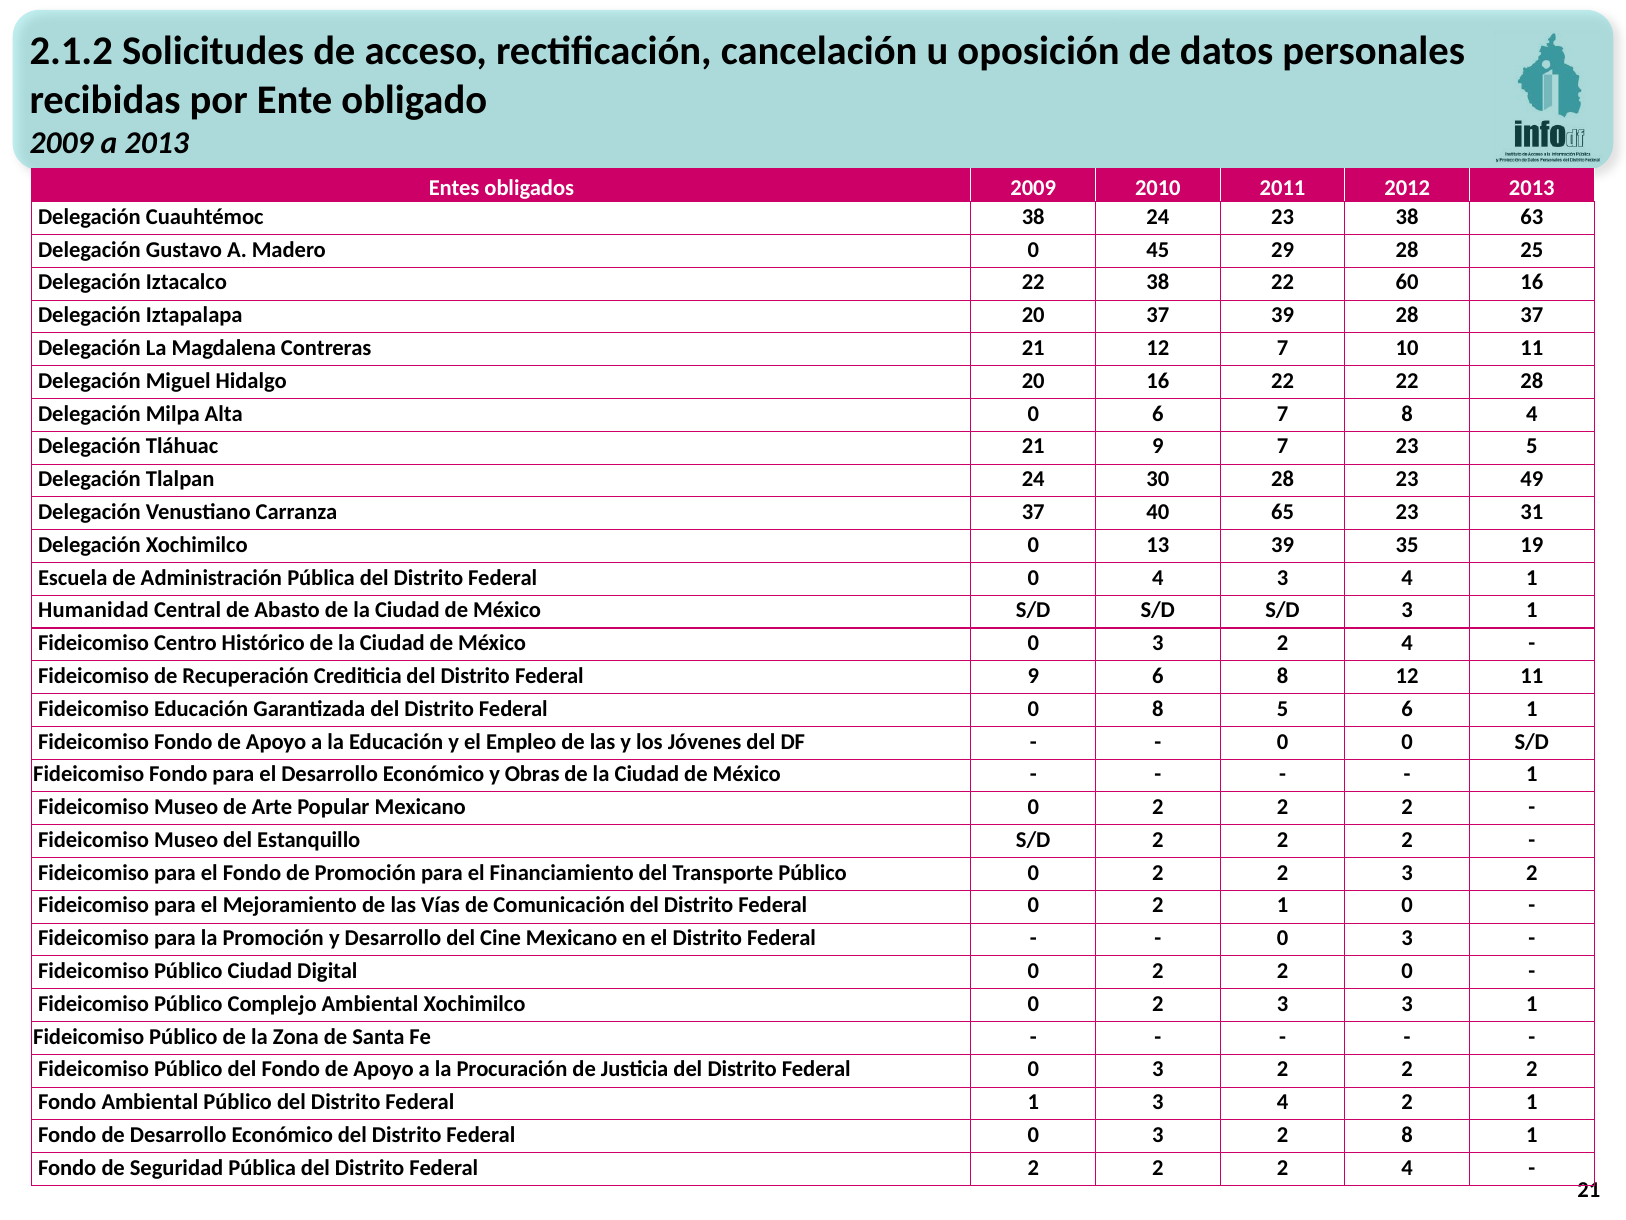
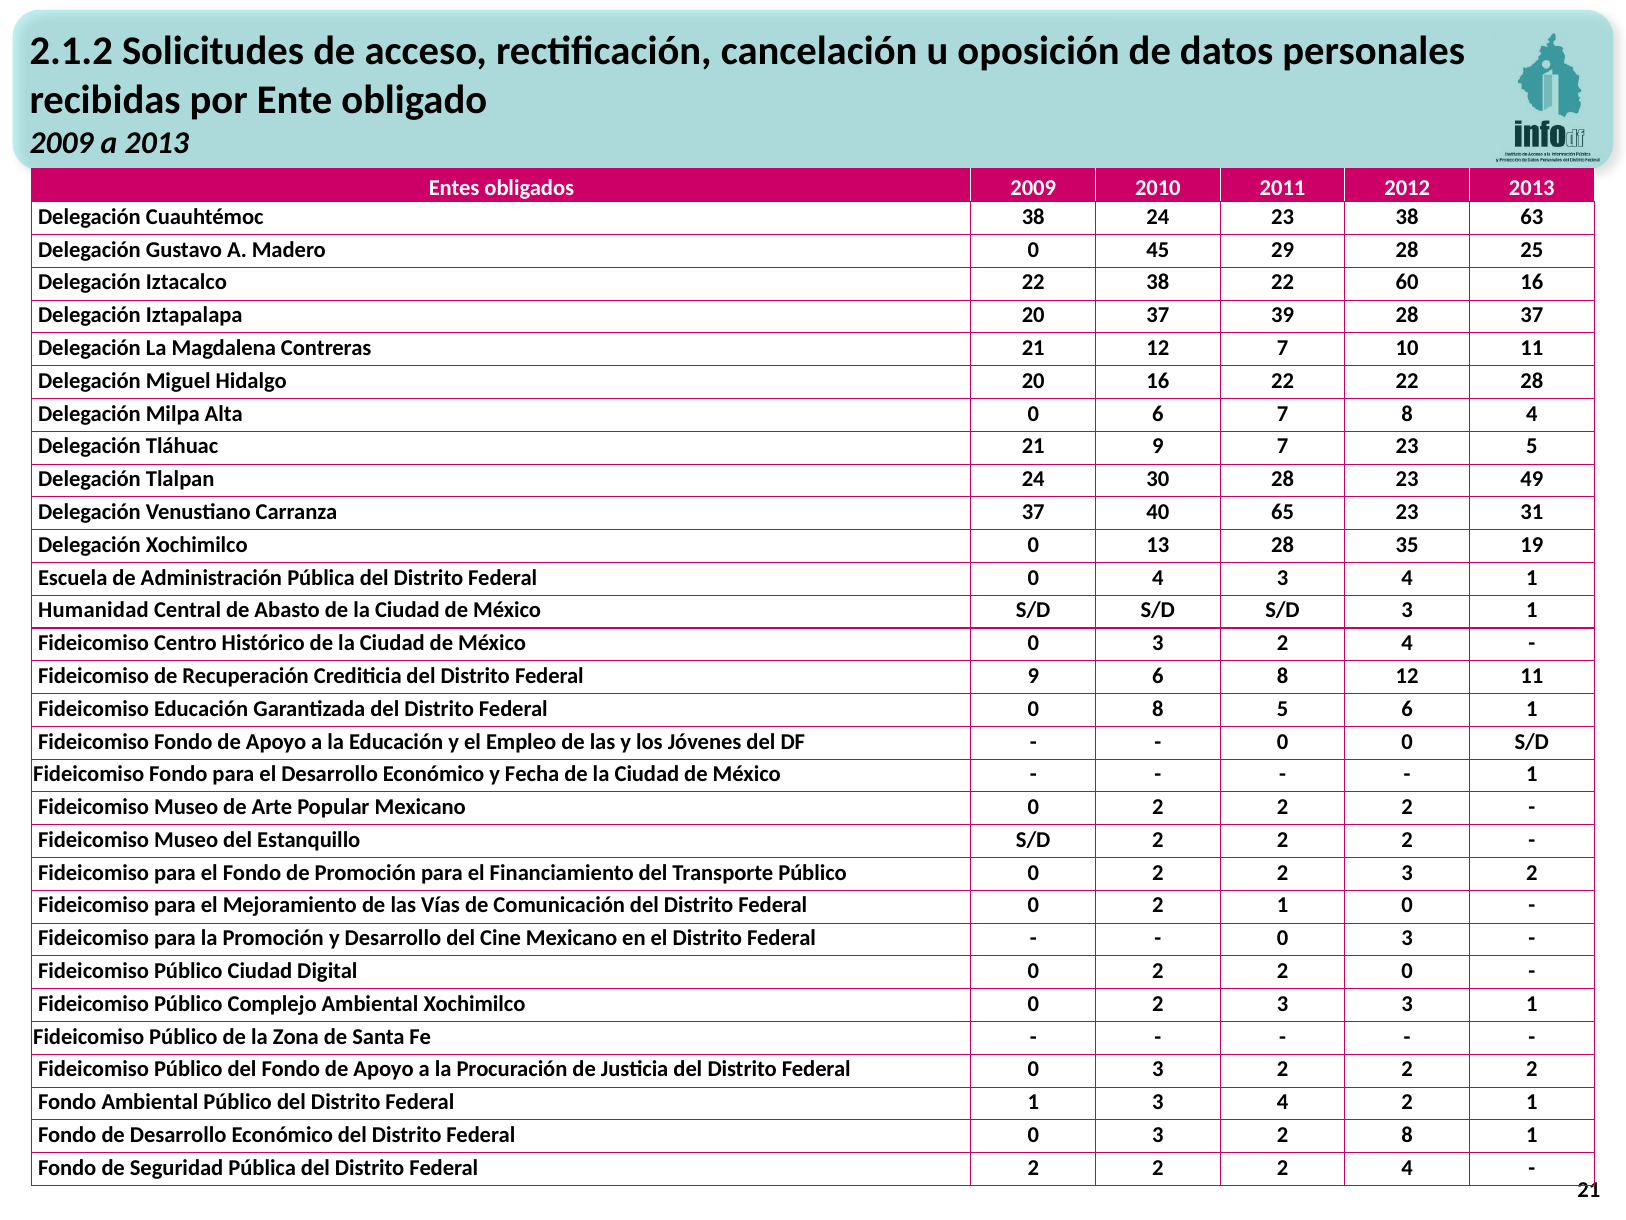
13 39: 39 -> 28 (1283, 545)
Obras: Obras -> Fecha (532, 774)
